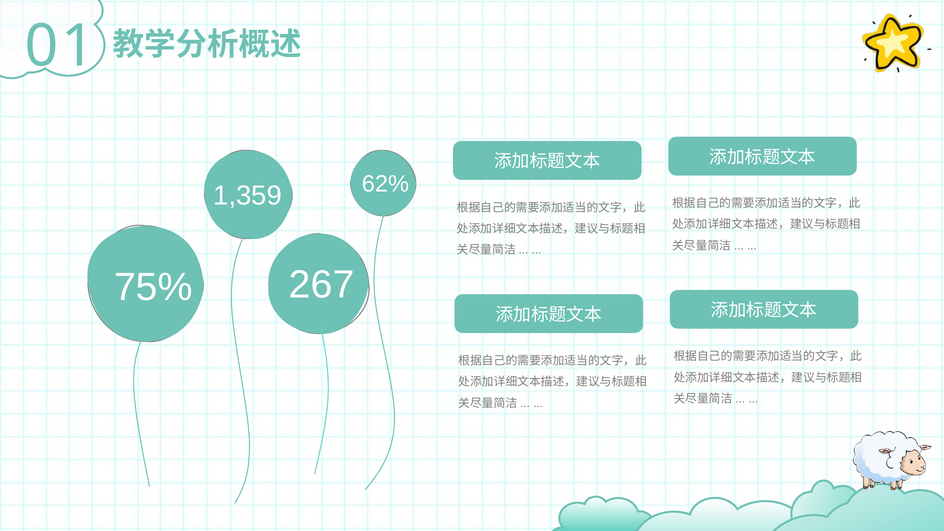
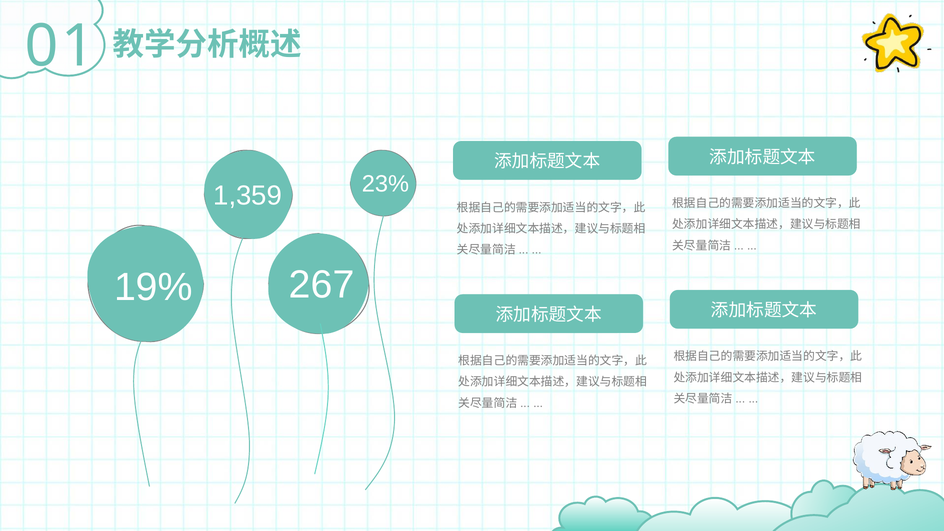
62%: 62% -> 23% (385, 184)
75%: 75% -> 19% (153, 288)
